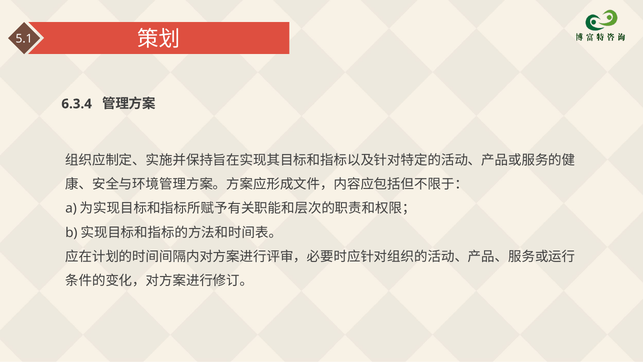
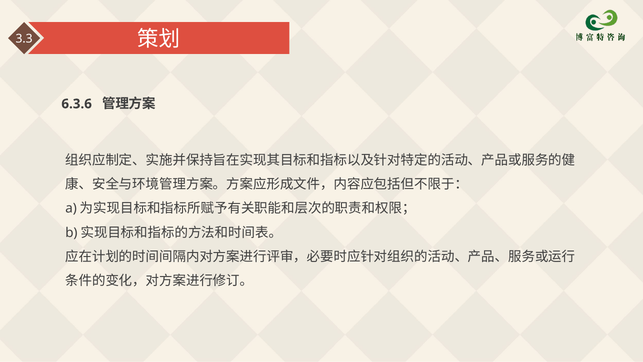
5.1: 5.1 -> 3.3 (24, 39)
6.3.4: 6.3.4 -> 6.3.6 (77, 104)
